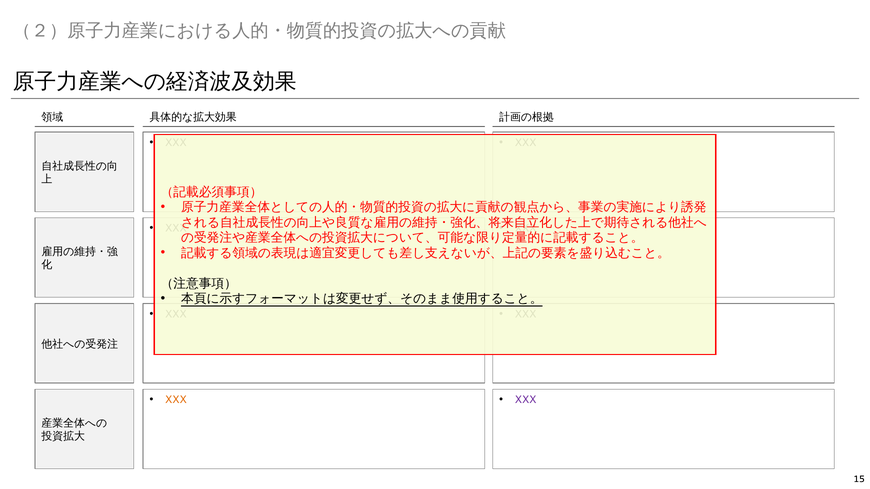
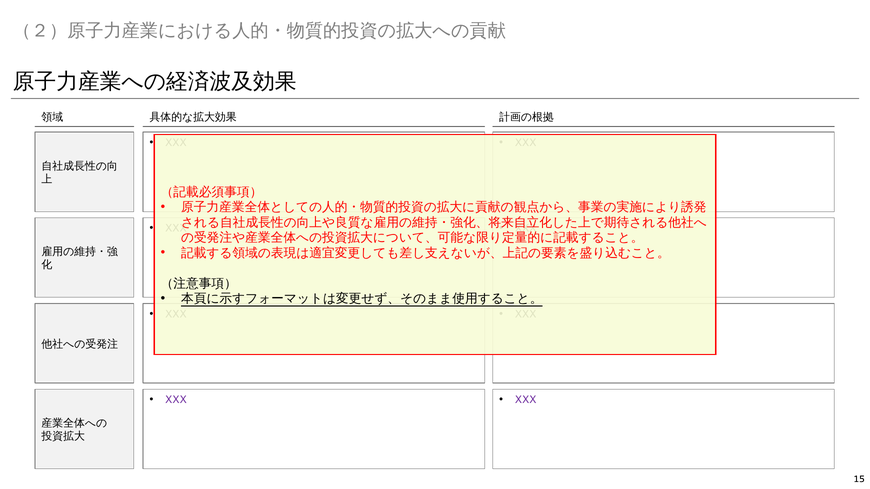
XXX colour: orange -> purple (176, 400)
